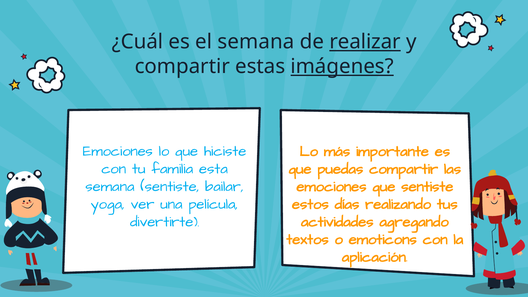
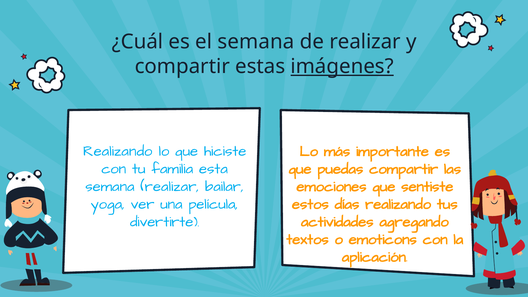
realizar underline: present -> none (365, 42)
Emociones: Emociones -> Realizando (118, 151)
semana sentiste: sentiste -> realizar (170, 186)
